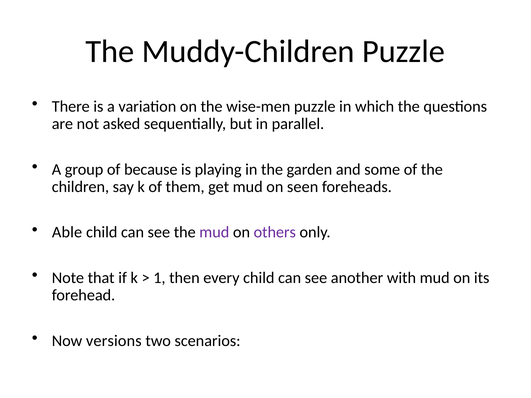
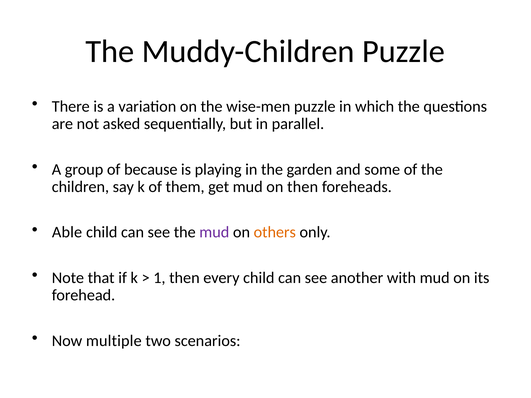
on seen: seen -> then (303, 187)
others colour: purple -> orange (275, 232)
versions: versions -> multiple (114, 341)
